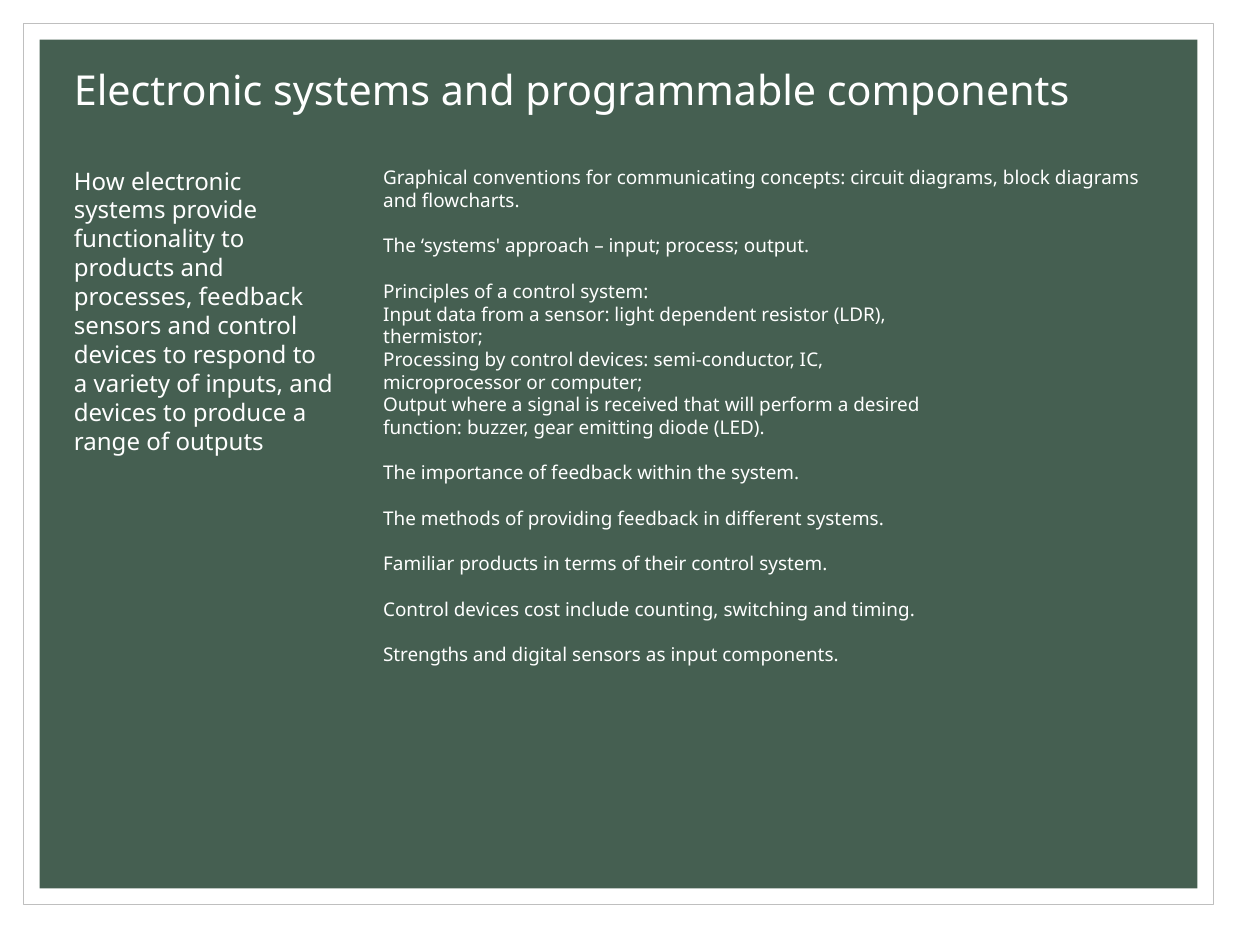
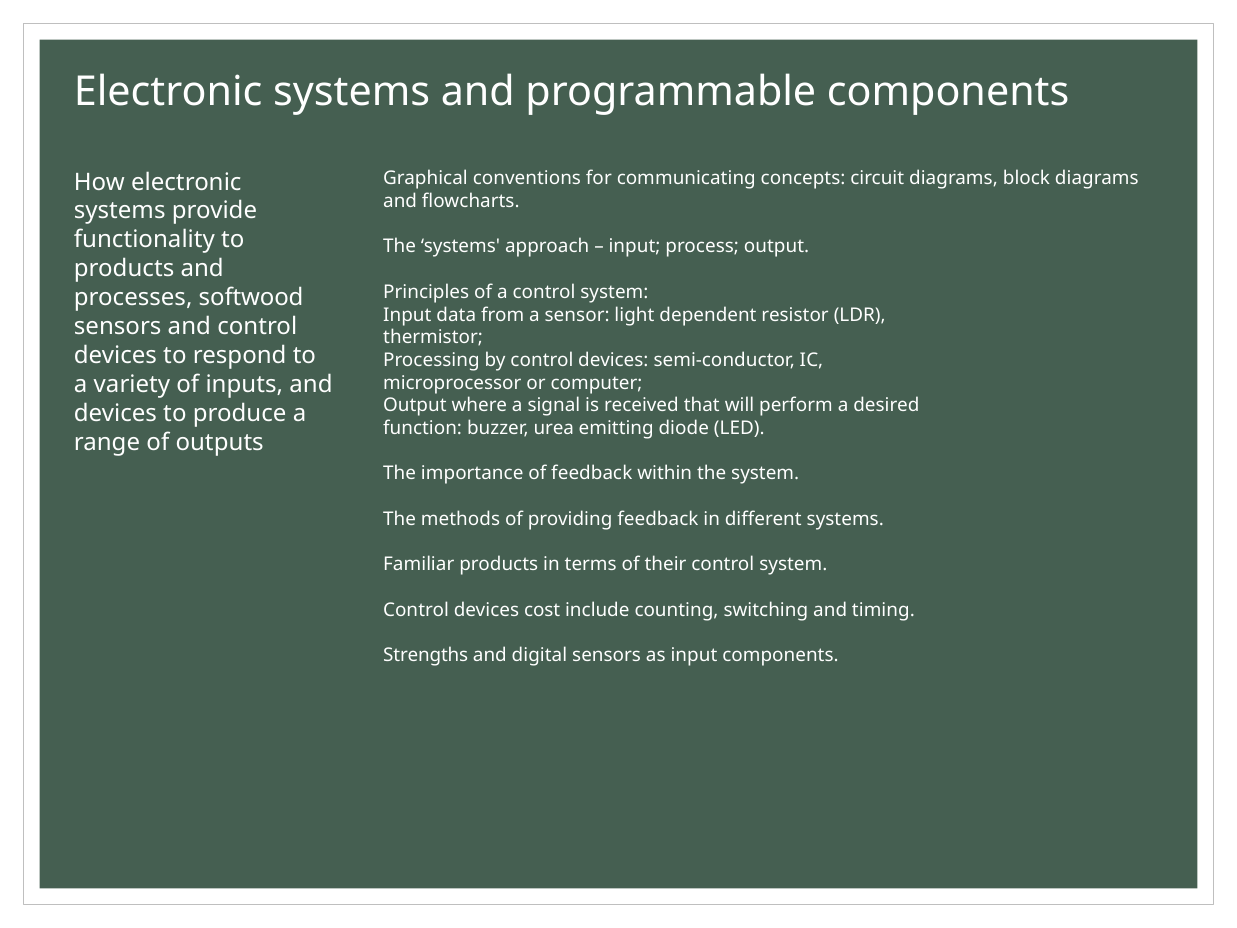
processes feedback: feedback -> softwood (251, 298)
gear: gear -> urea (554, 428)
